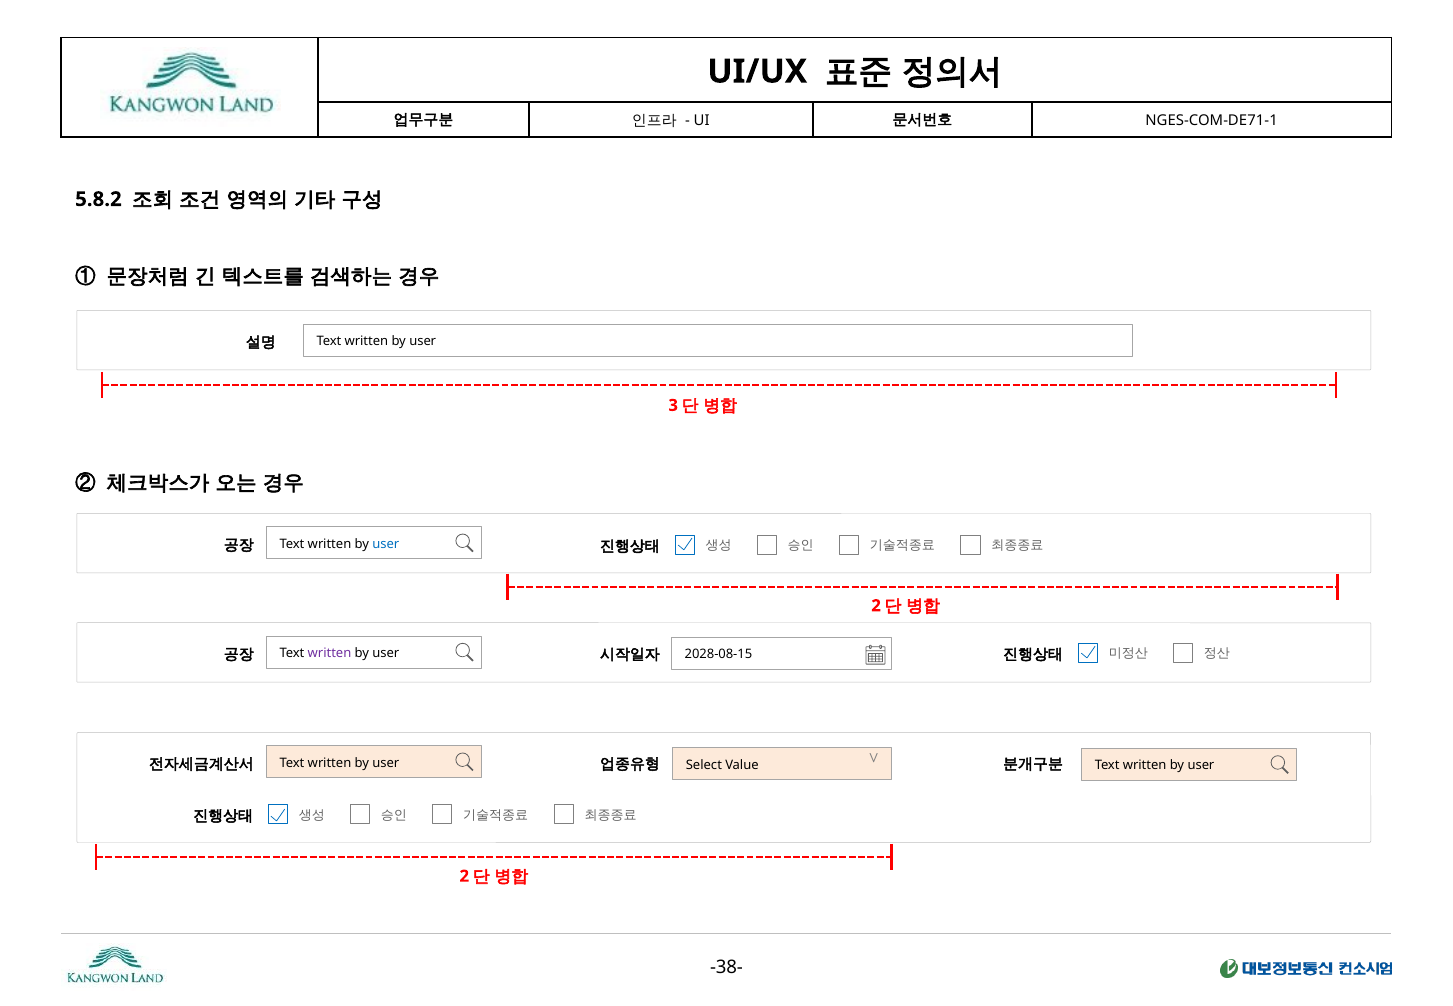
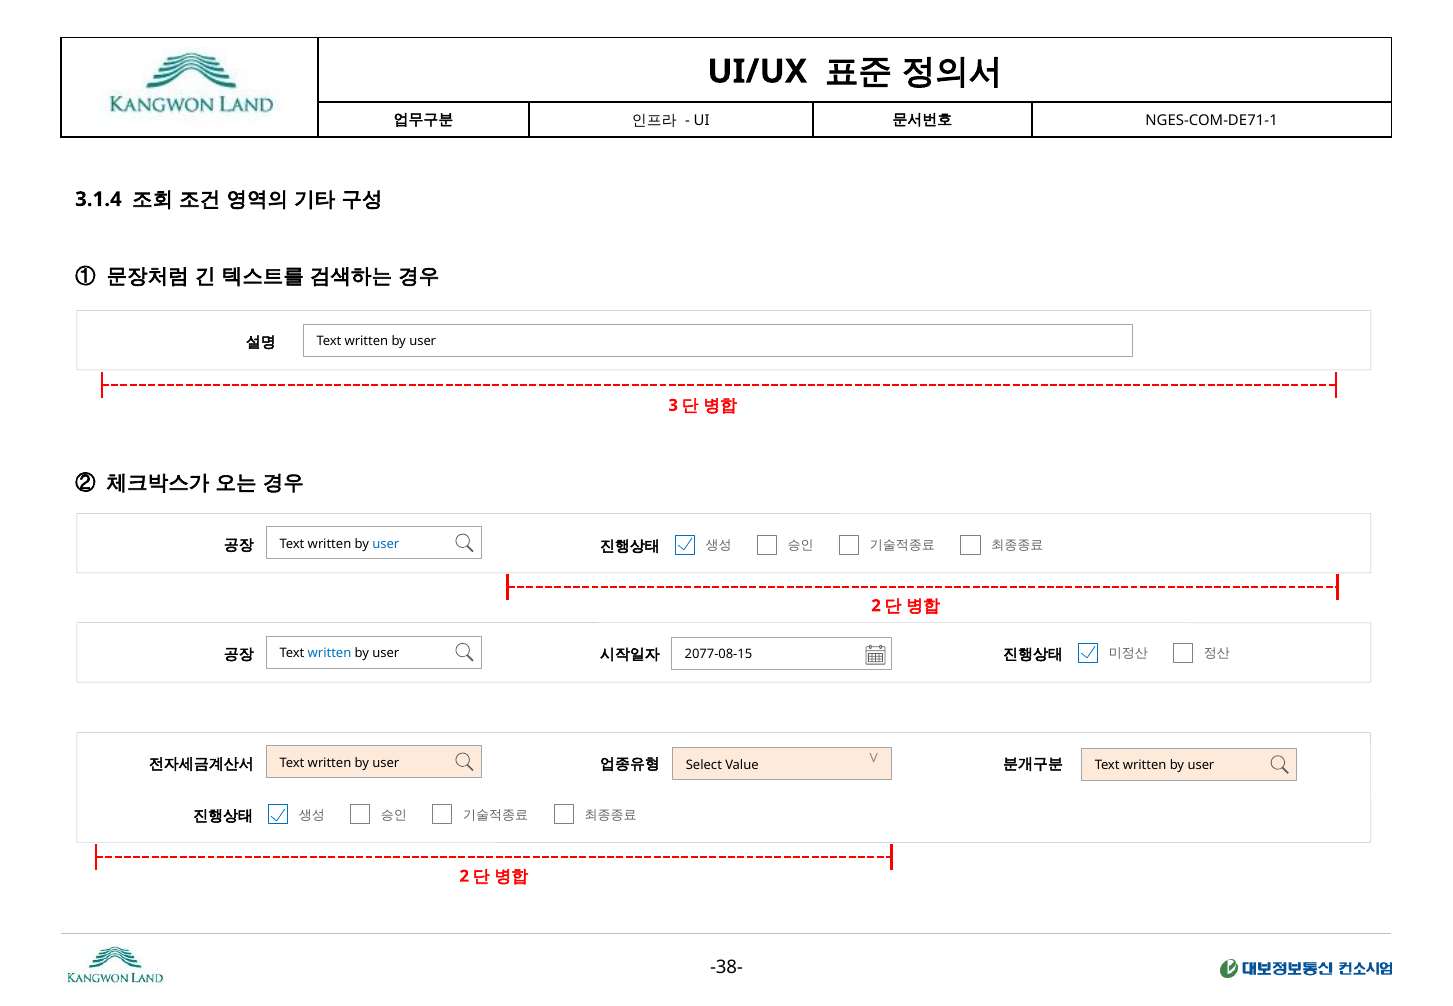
5.8.2: 5.8.2 -> 3.1.4 (98, 199)
written colour: purple -> blue (330, 653)
2028-08-15: 2028-08-15 -> 2077-08-15 (718, 655)
